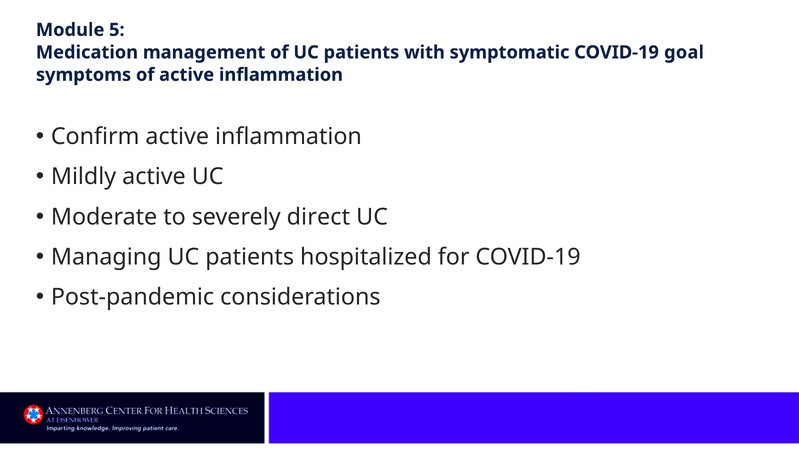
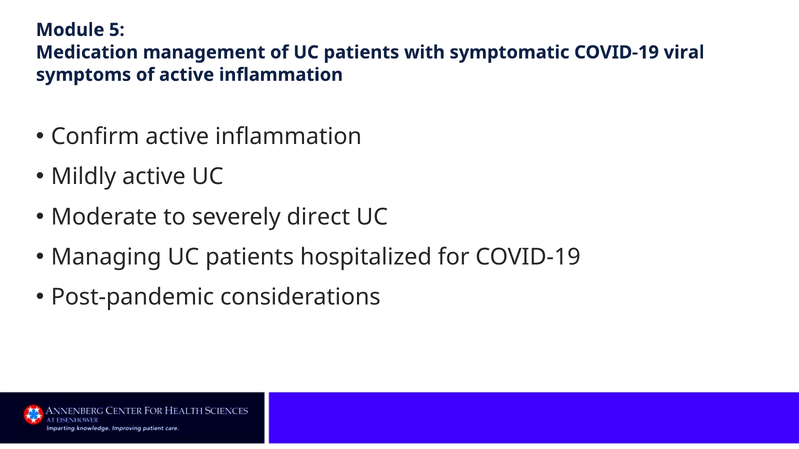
goal: goal -> viral (684, 52)
